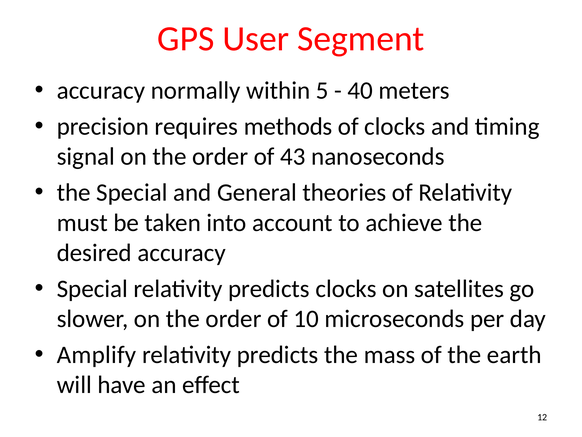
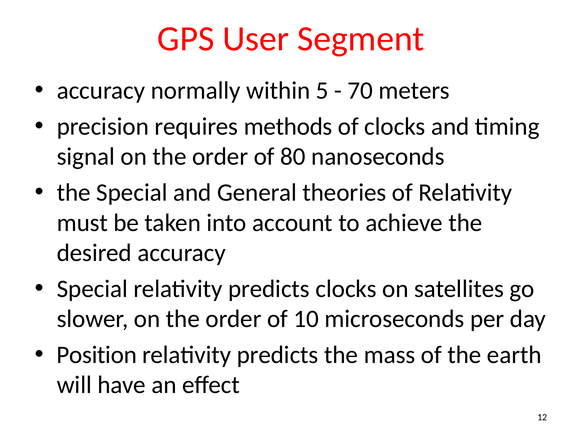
40: 40 -> 70 (360, 91)
43: 43 -> 80 (293, 157)
Amplify: Amplify -> Position (97, 354)
